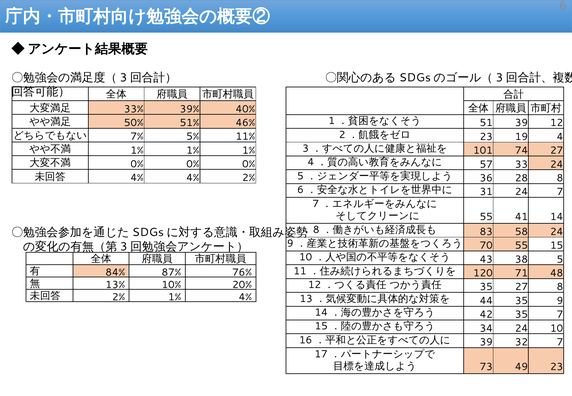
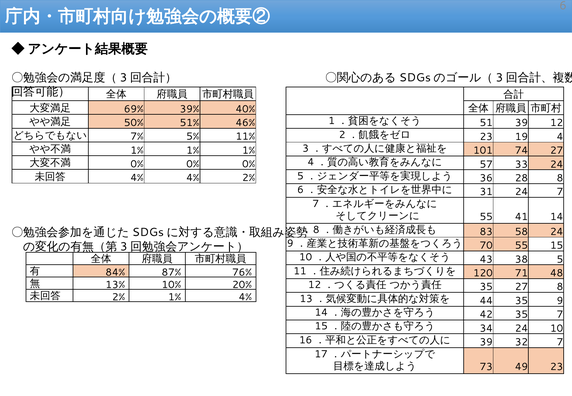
33%: 33% -> 69% (134, 109)
